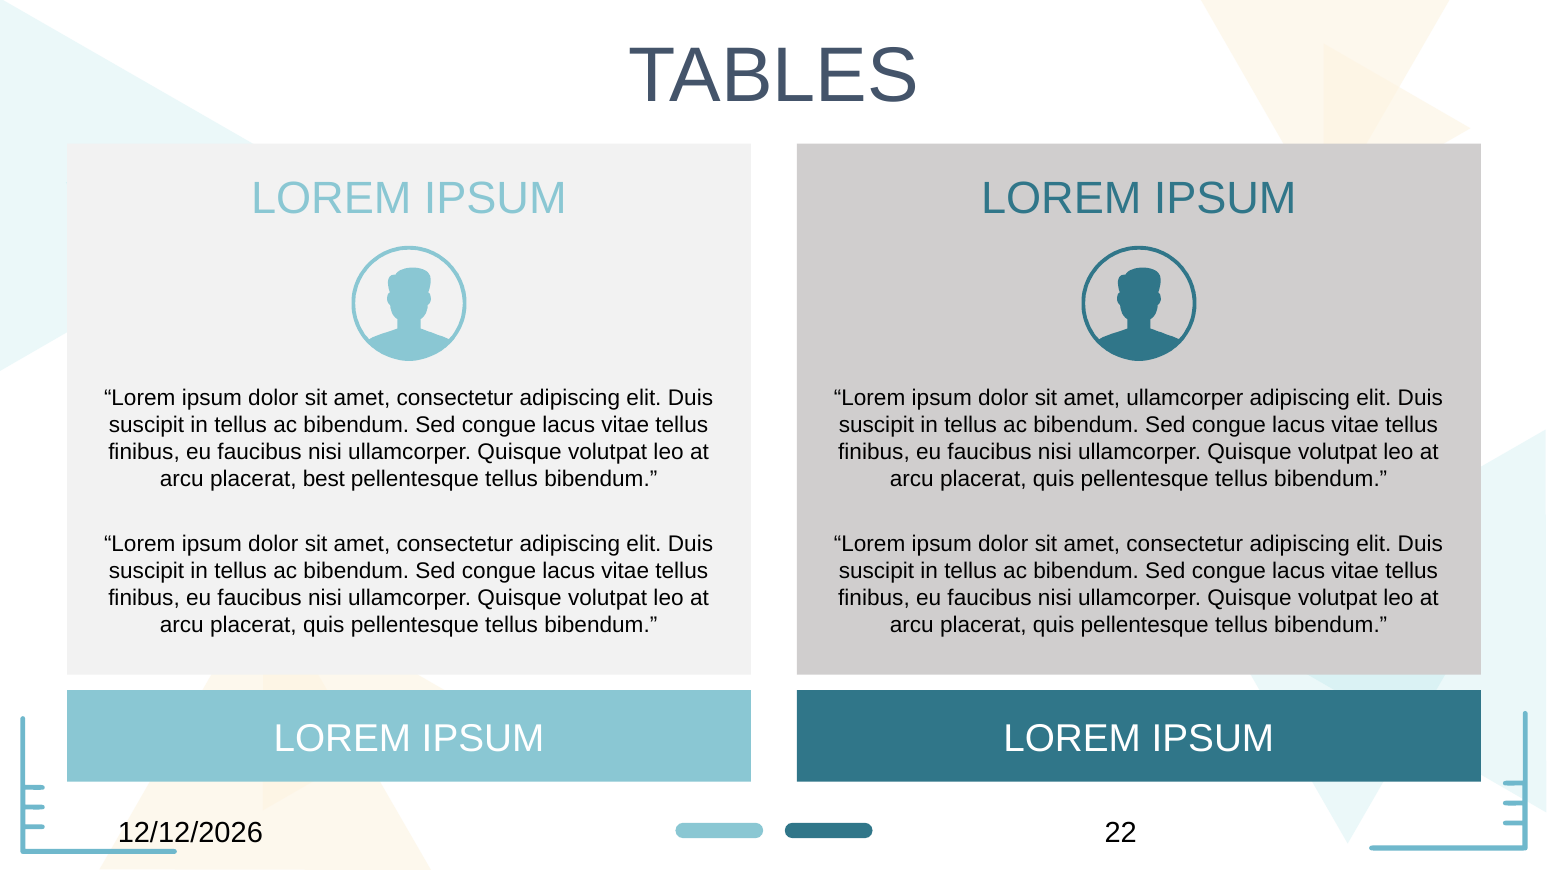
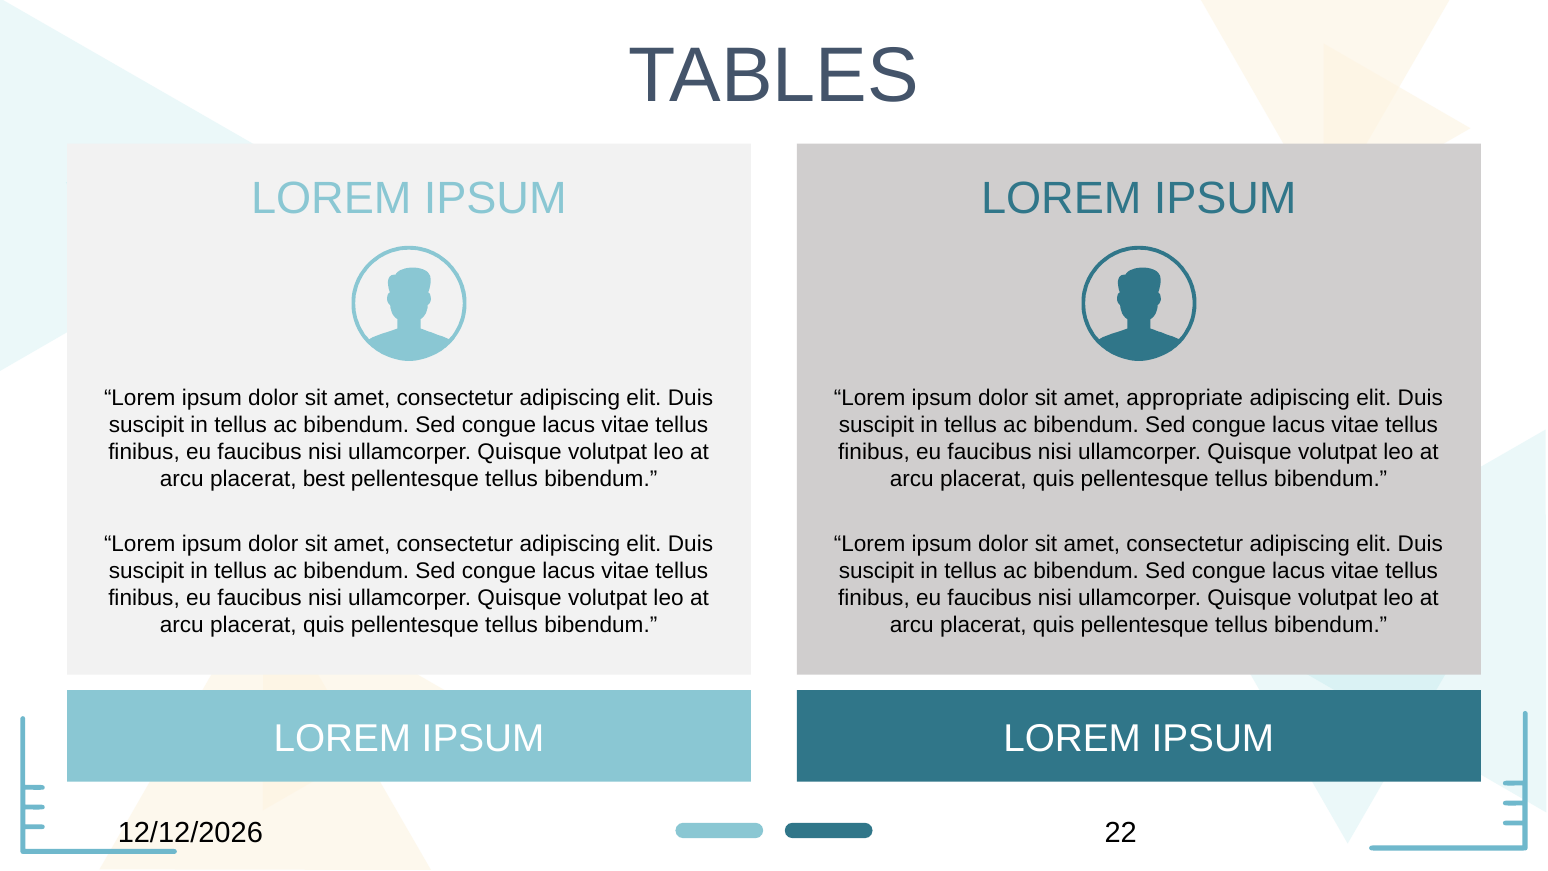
amet ullamcorper: ullamcorper -> appropriate (1185, 398)
